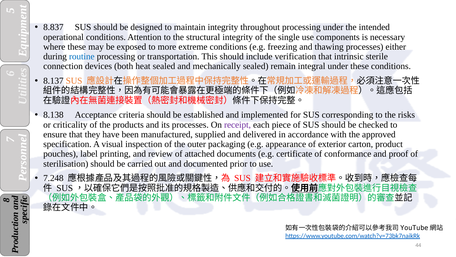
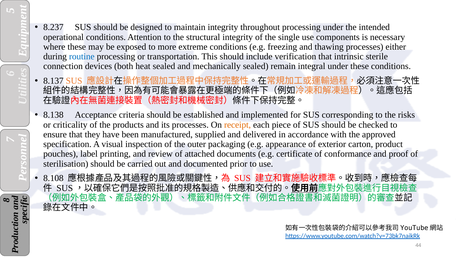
8.837: 8.837 -> 8.237 (53, 27)
receipt colour: purple -> orange (237, 124)
7.248: 7.248 -> 8.108 (53, 178)
